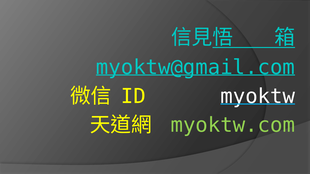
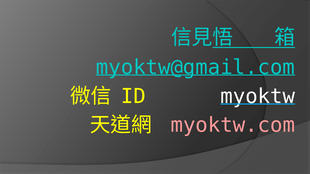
myoktw.com colour: light green -> pink (233, 125)
